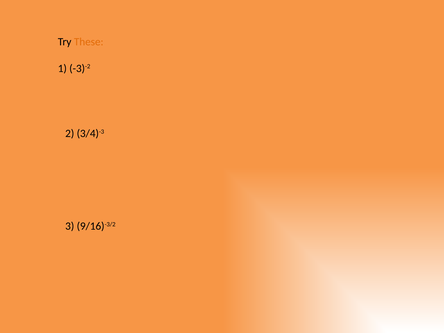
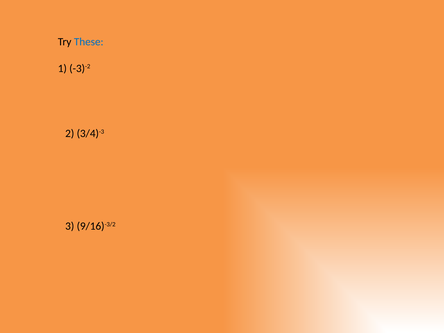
These colour: orange -> blue (89, 42)
